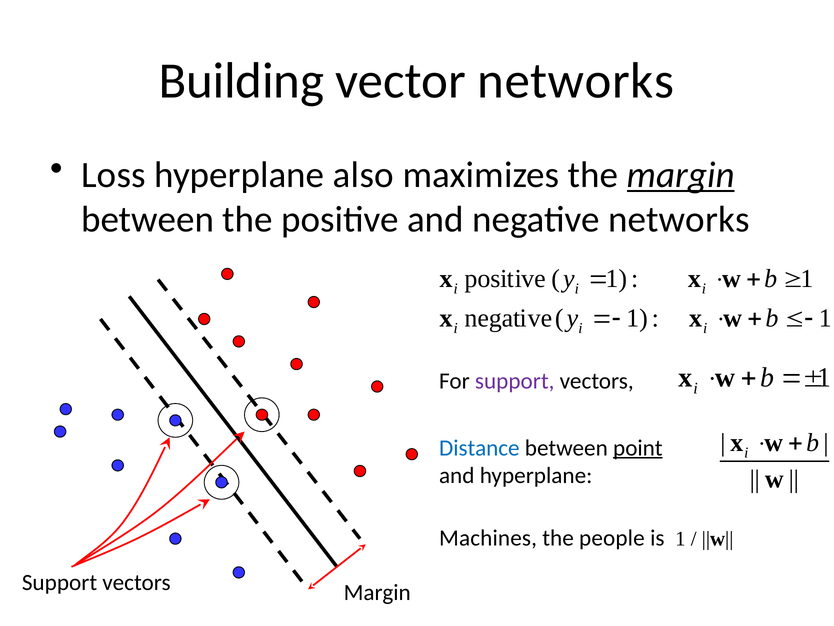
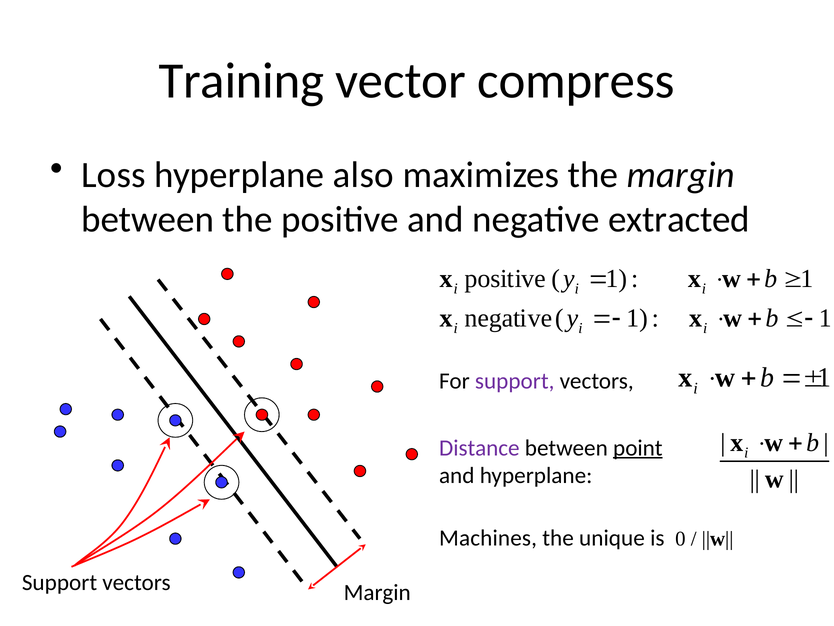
Building: Building -> Training (241, 81)
vector networks: networks -> compress (576, 81)
margin underline: present -> none (681, 175)
negative networks: networks -> extracted (679, 219)
Distance colour: blue -> purple (479, 448)
people: people -> unique (612, 538)
is 1: 1 -> 0 (680, 539)
